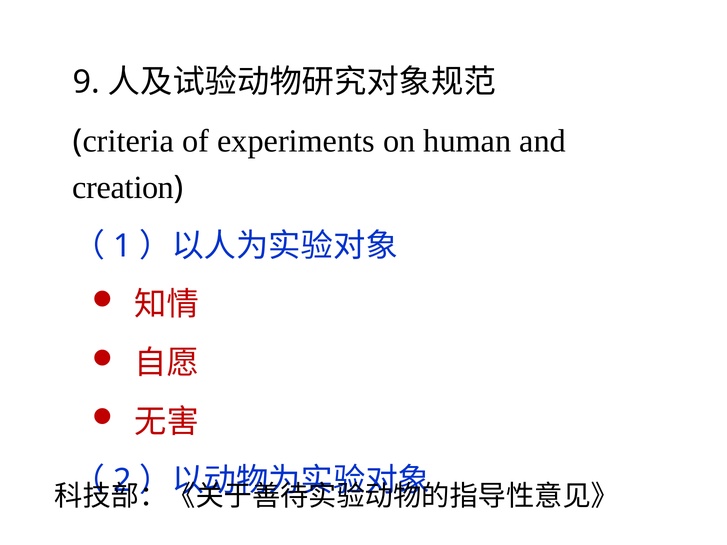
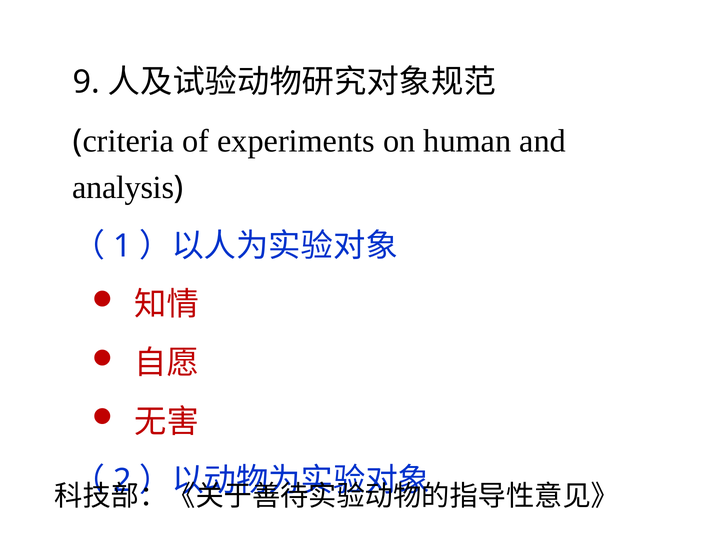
creation: creation -> analysis (123, 187)
